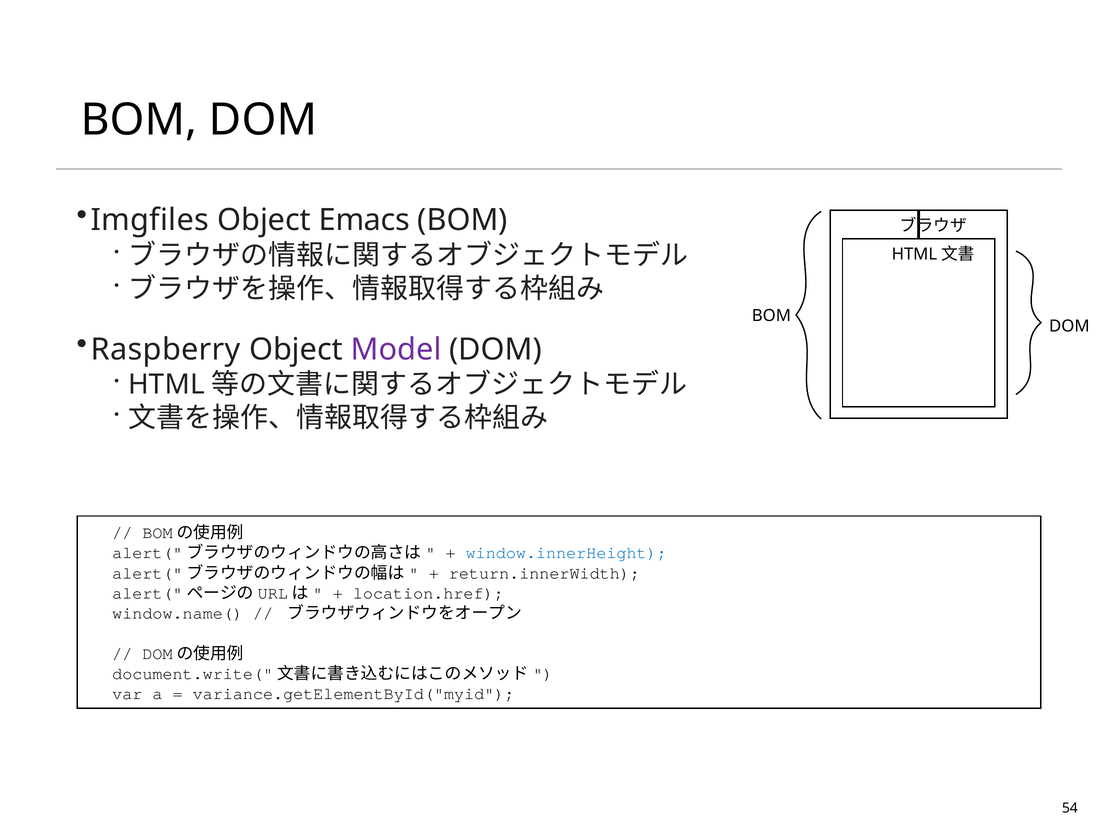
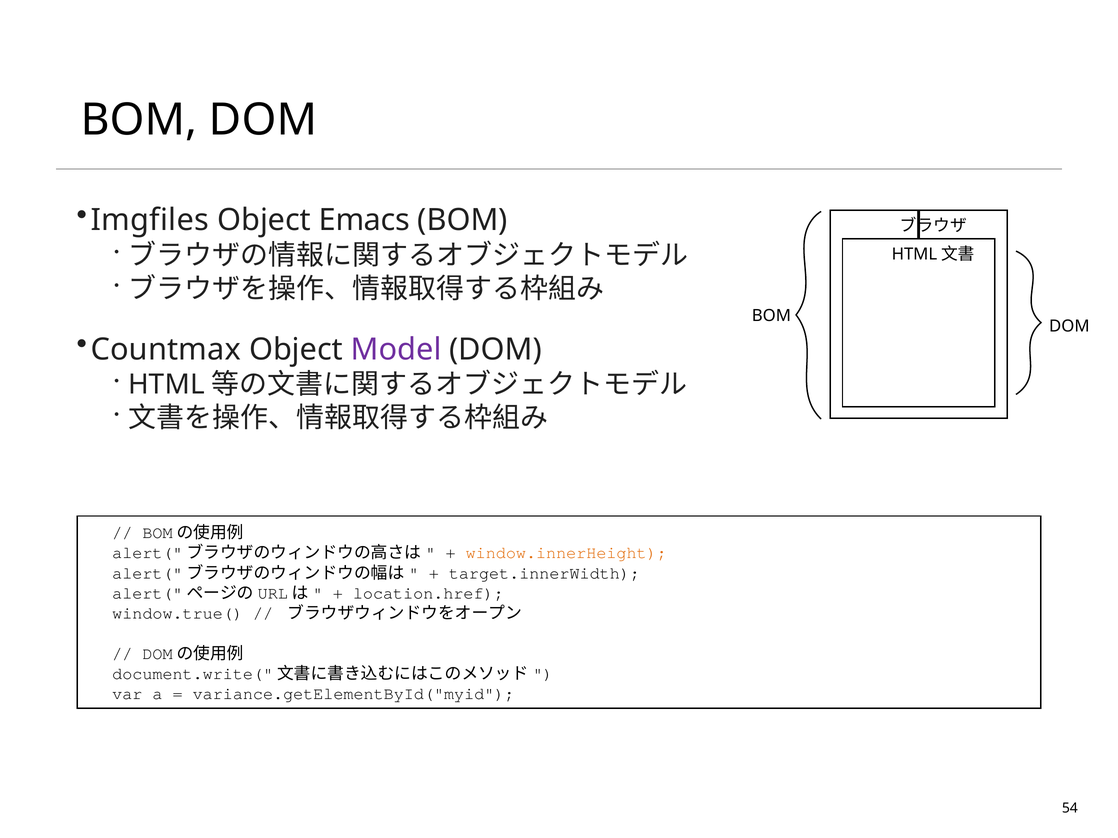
Raspberry: Raspberry -> Countmax (166, 350)
window.innerHeight colour: blue -> orange (566, 553)
return.innerWidth: return.innerWidth -> target.innerWidth (544, 573)
window.name(: window.name( -> window.true( (178, 614)
